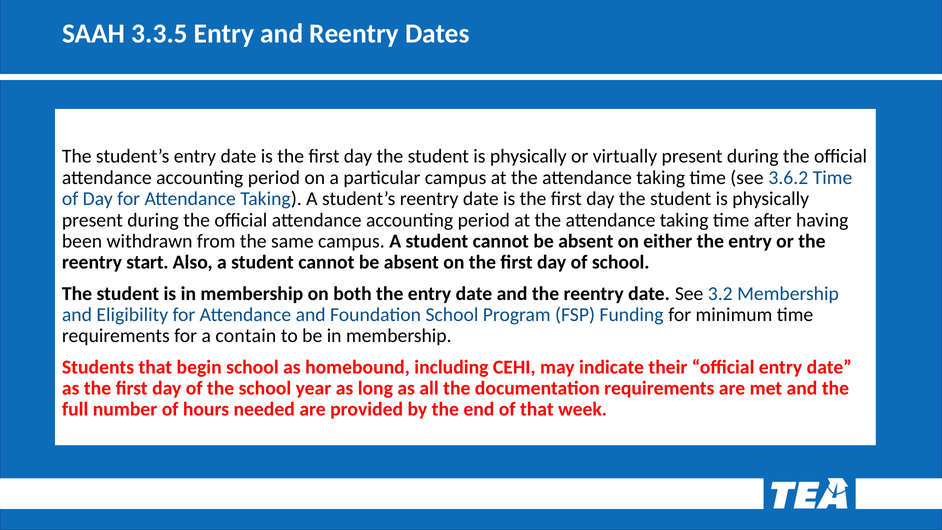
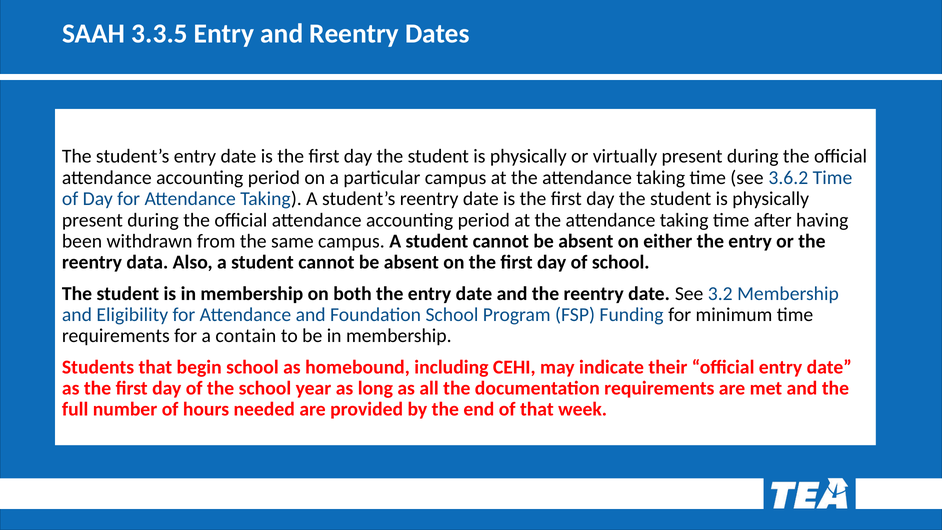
start: start -> data (147, 262)
